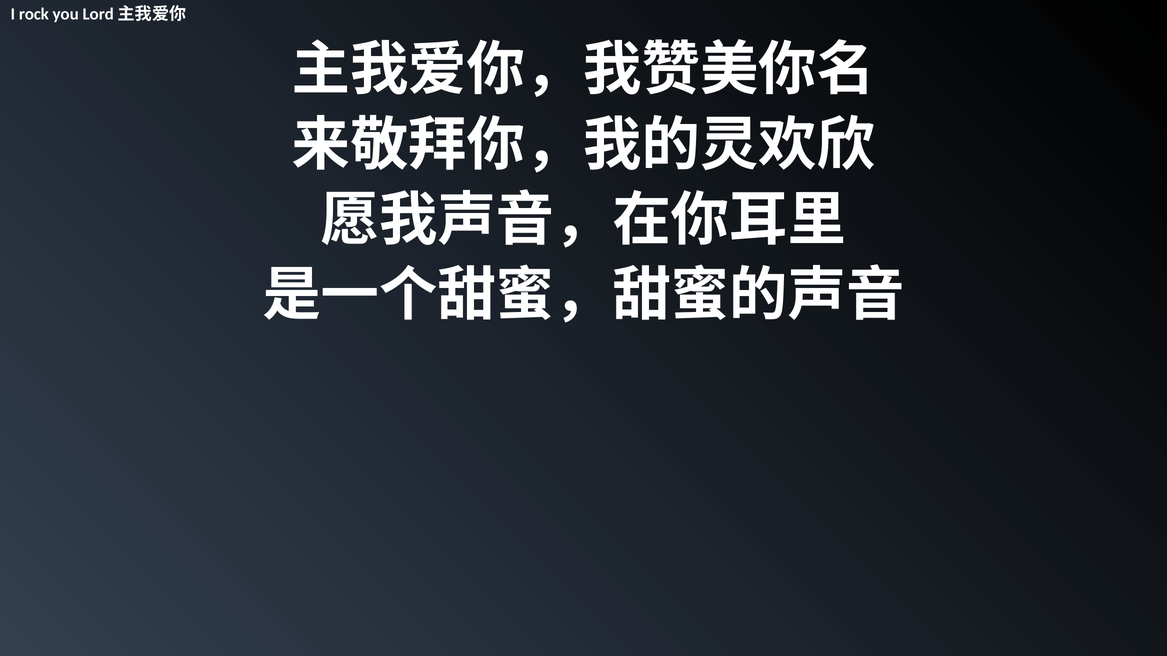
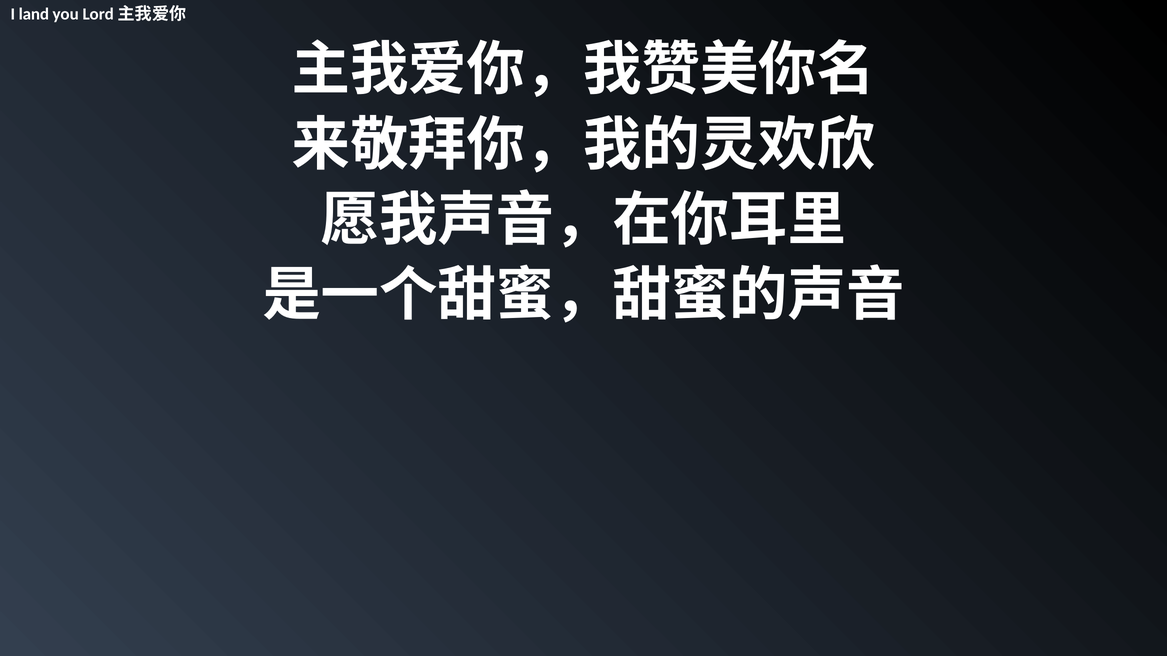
rock: rock -> land (34, 14)
